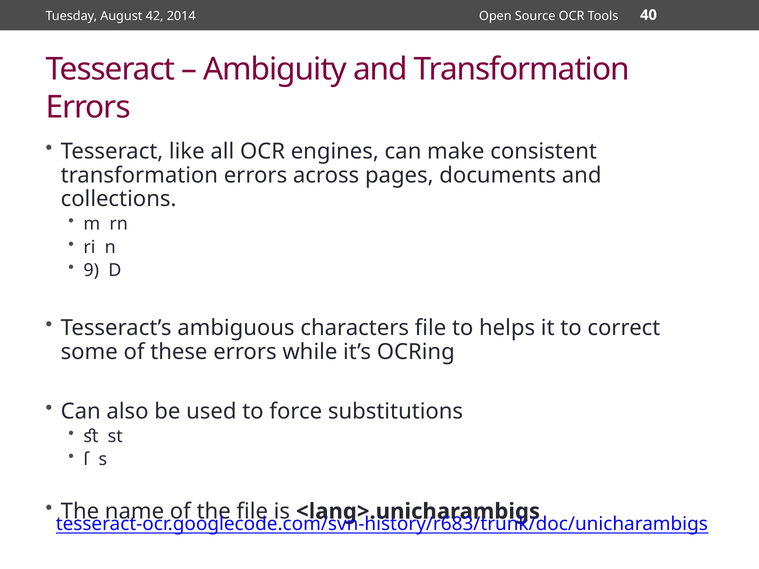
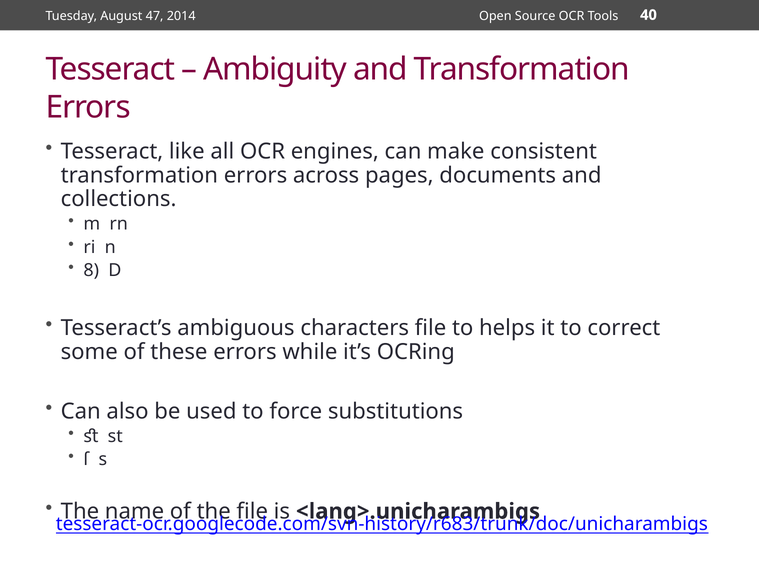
42: 42 -> 47 (155, 16)
9: 9 -> 8 (91, 270)
